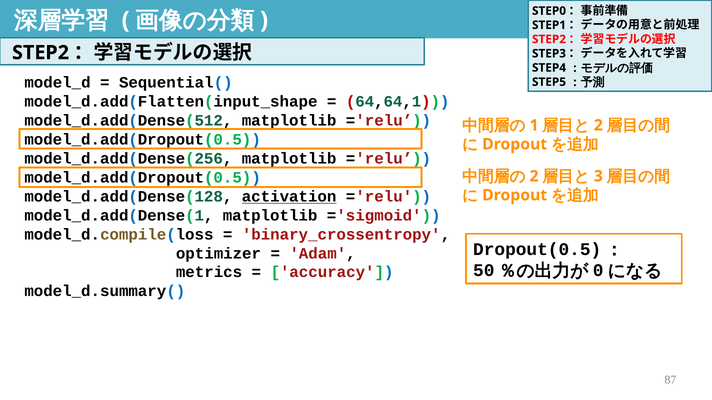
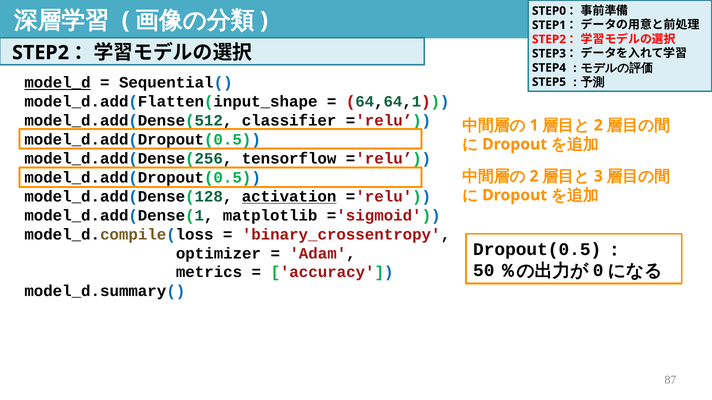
model_d underline: none -> present (58, 83)
model_d.add(Dense(512 matplotlib: matplotlib -> classifier (289, 121)
model_d.add(Dense(256 matplotlib: matplotlib -> tensorflow (289, 159)
